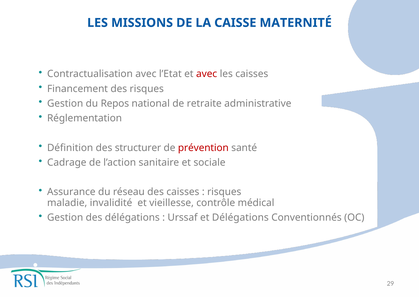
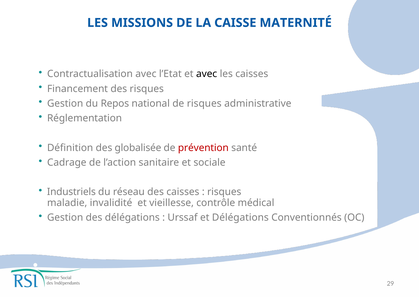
avec colour: red -> black (207, 74)
de retraite: retraite -> risques (204, 103)
structurer: structurer -> globalisée (138, 147)
Assurance: Assurance -> Industriels (71, 192)
